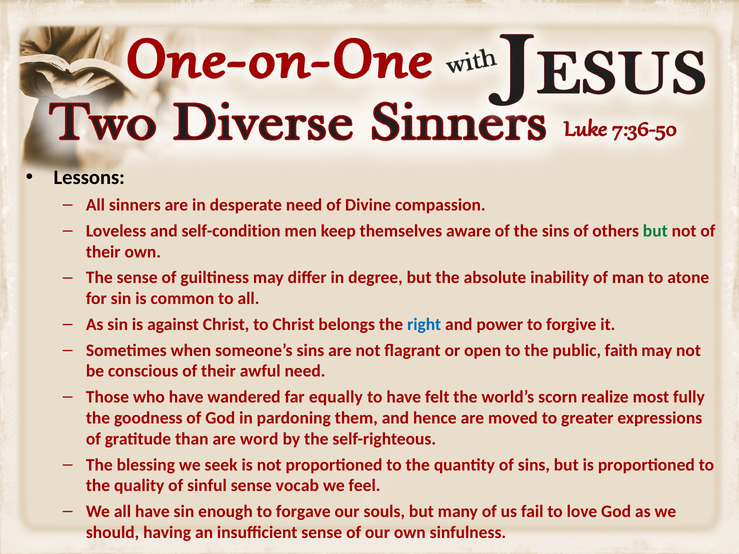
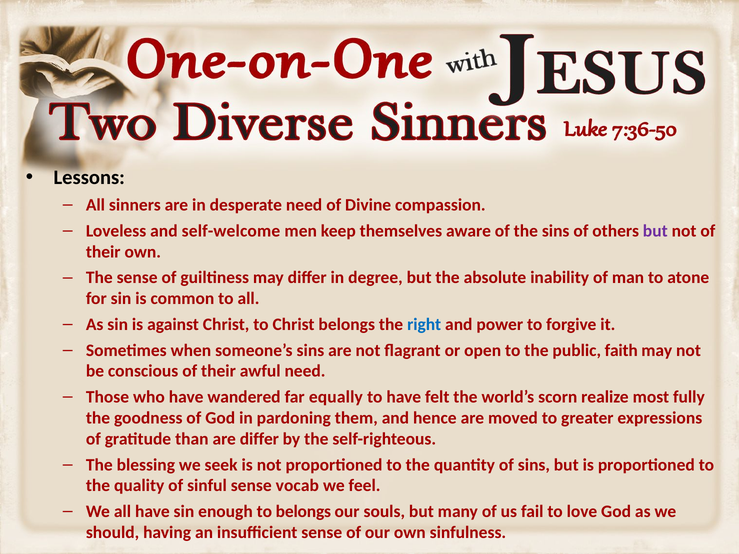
self-condition: self-condition -> self-welcome (231, 231)
but colour: green -> purple (655, 231)
are word: word -> differ (259, 439)
to forgave: forgave -> belongs (303, 512)
